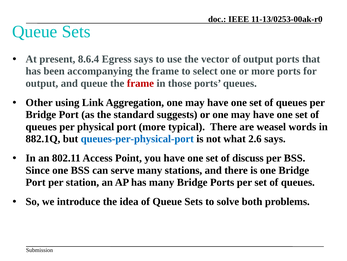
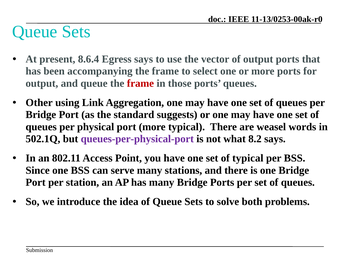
882.1Q: 882.1Q -> 502.1Q (43, 139)
queues-per-physical-port colour: blue -> purple (137, 139)
2.6: 2.6 -> 8.2 (255, 139)
of discuss: discuss -> typical (248, 158)
